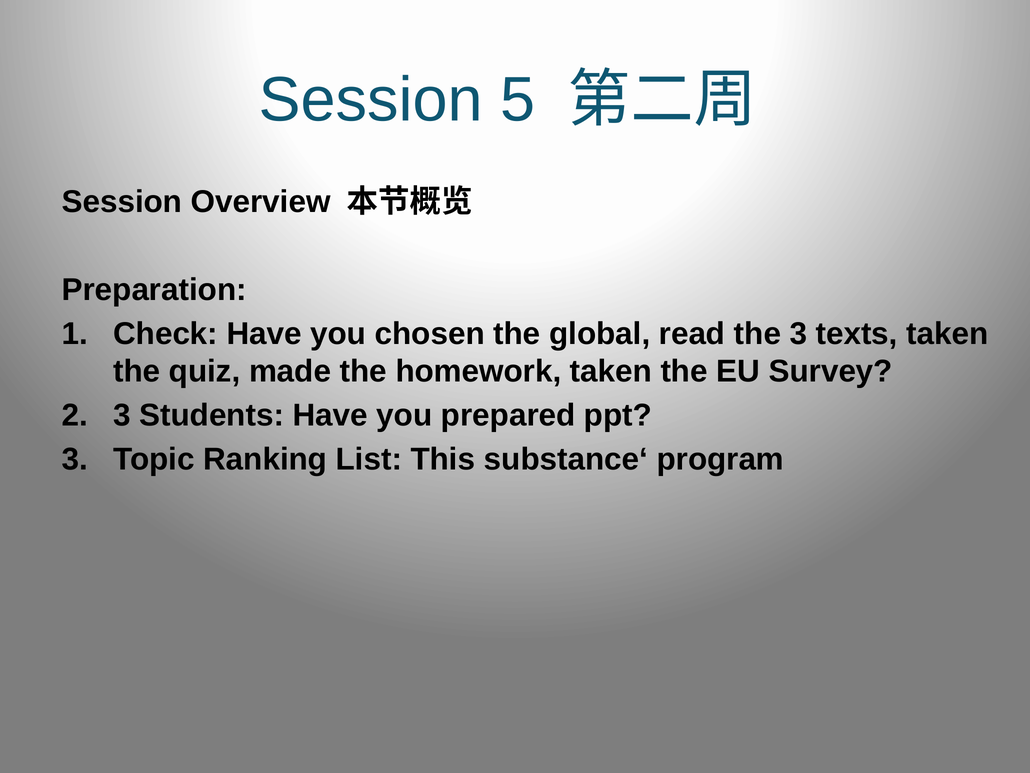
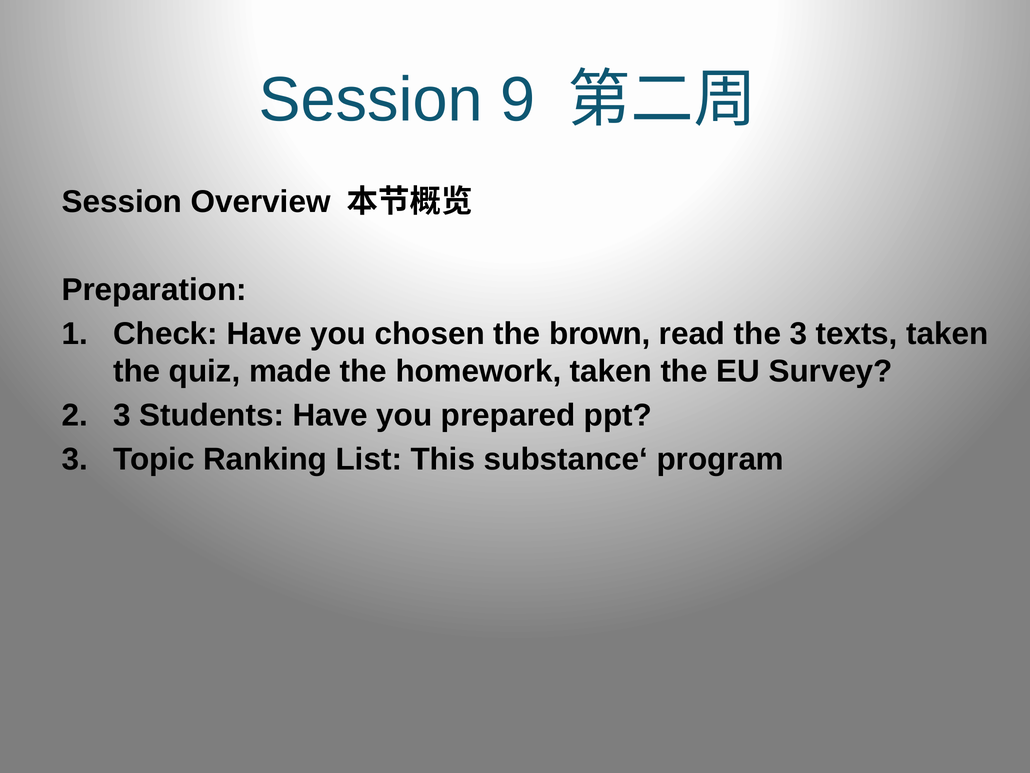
5: 5 -> 9 (518, 100)
global: global -> brown (600, 334)
